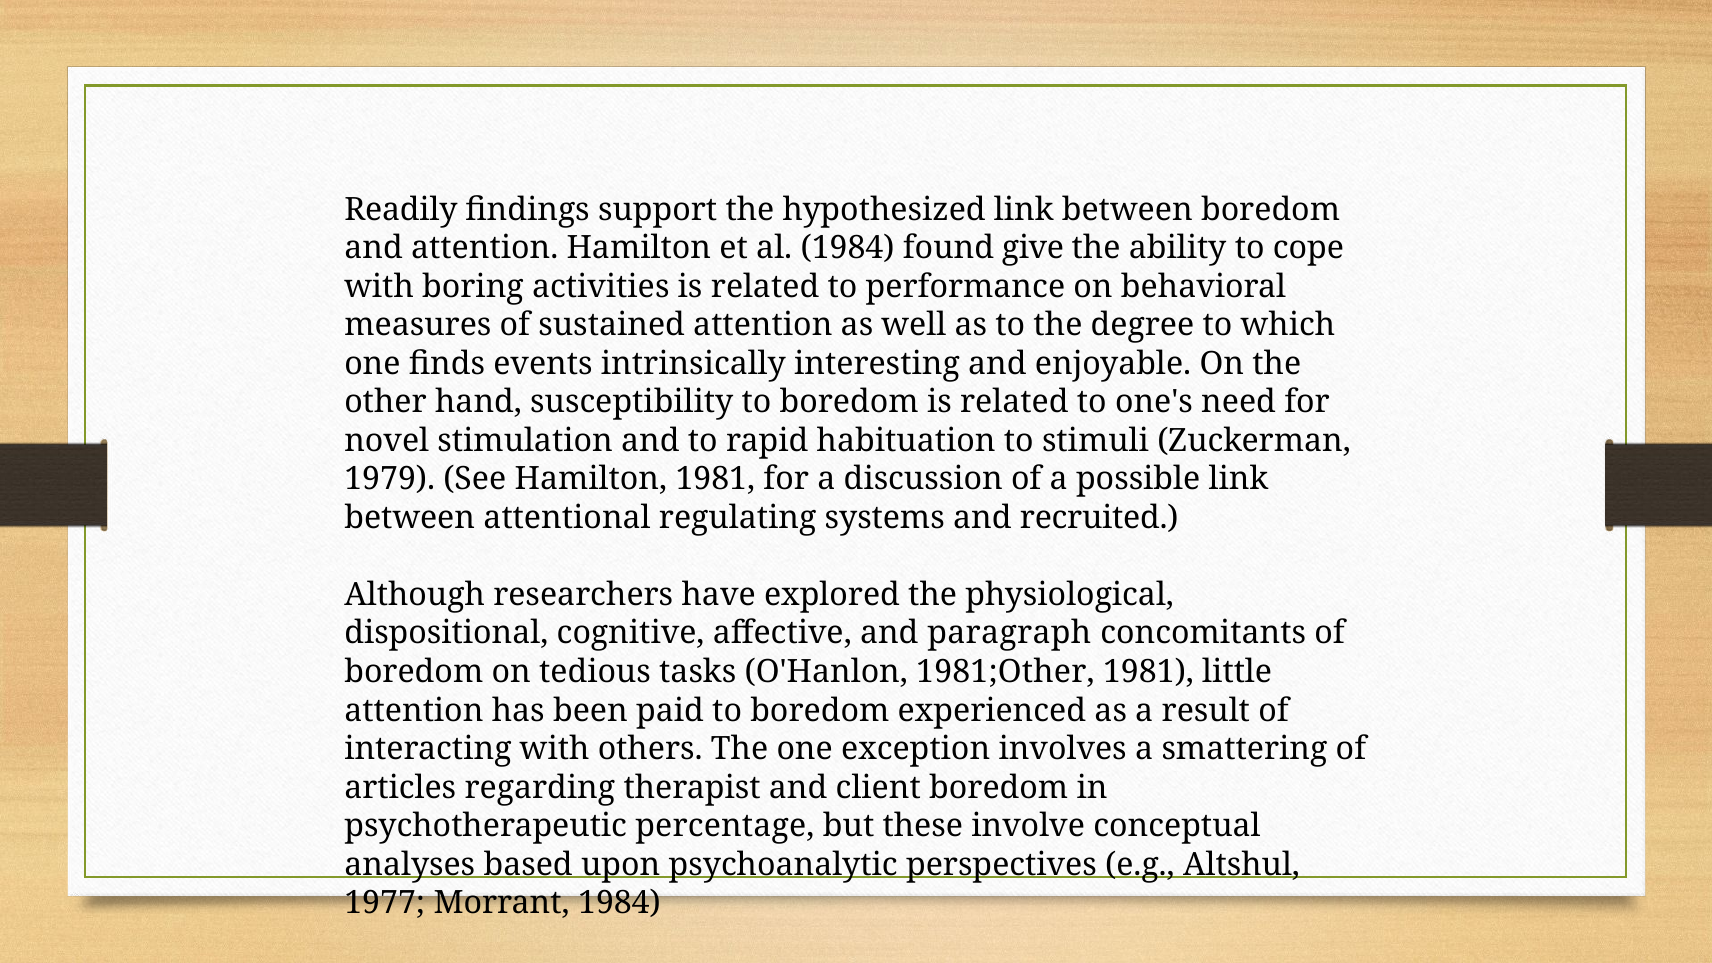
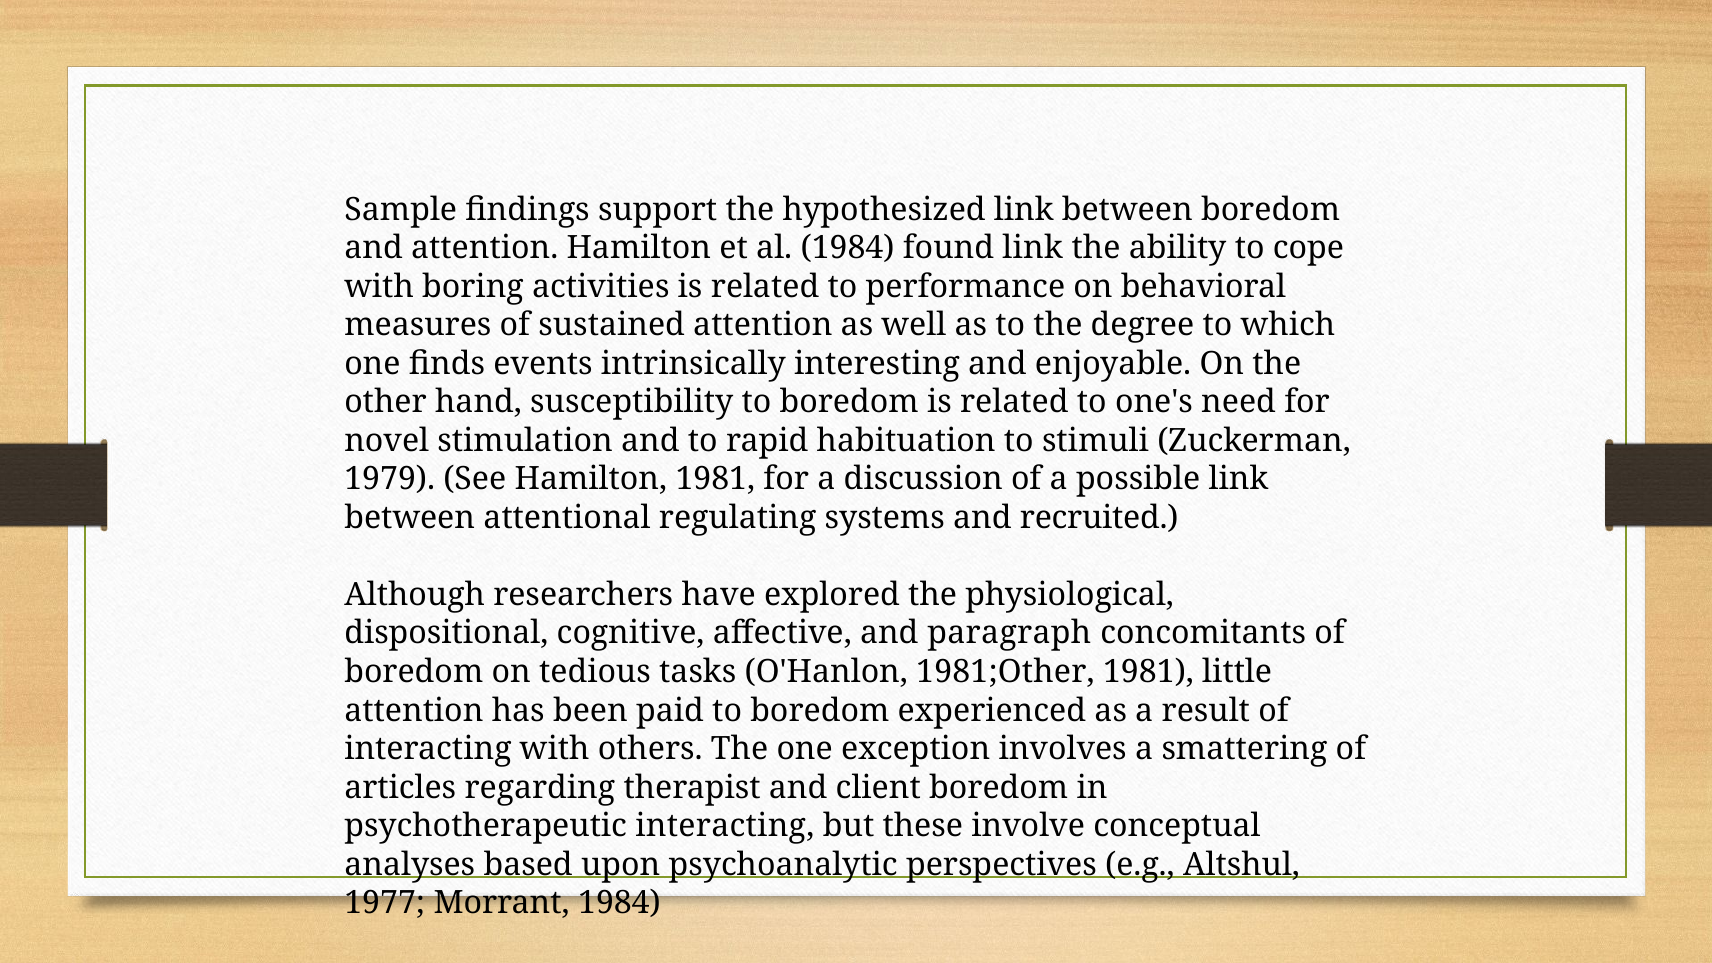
Readily: Readily -> Sample (401, 210)
found give: give -> link (1033, 248)
psychotherapeutic percentage: percentage -> interacting (725, 826)
